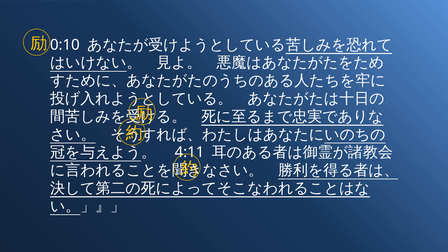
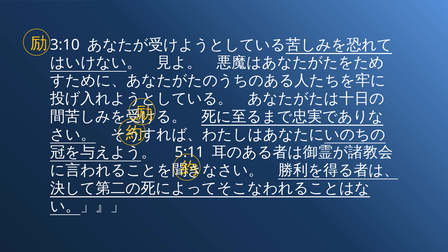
0:10: 0:10 -> 3:10 (65, 45)
4:11: 4:11 -> 5:11 (189, 152)
